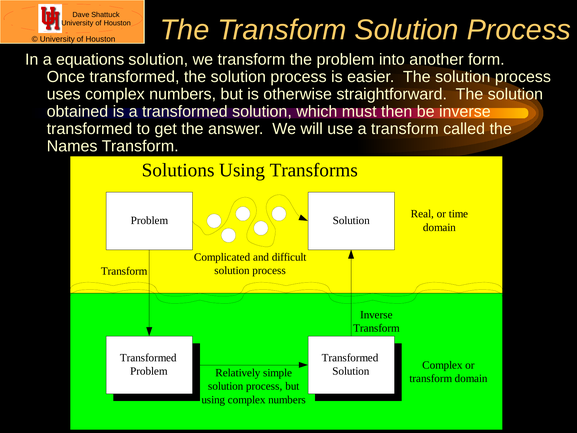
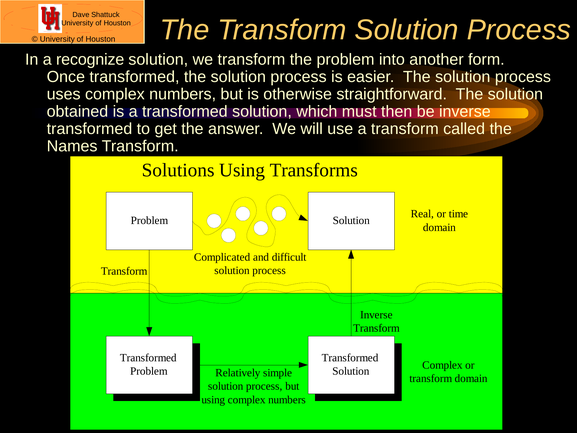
equations: equations -> recognize (90, 60)
